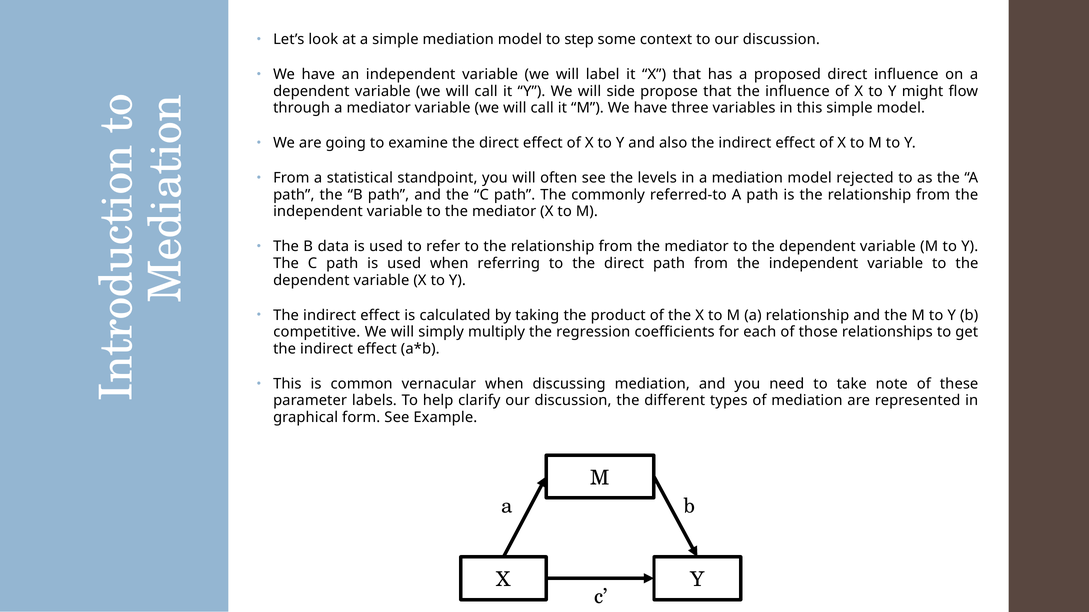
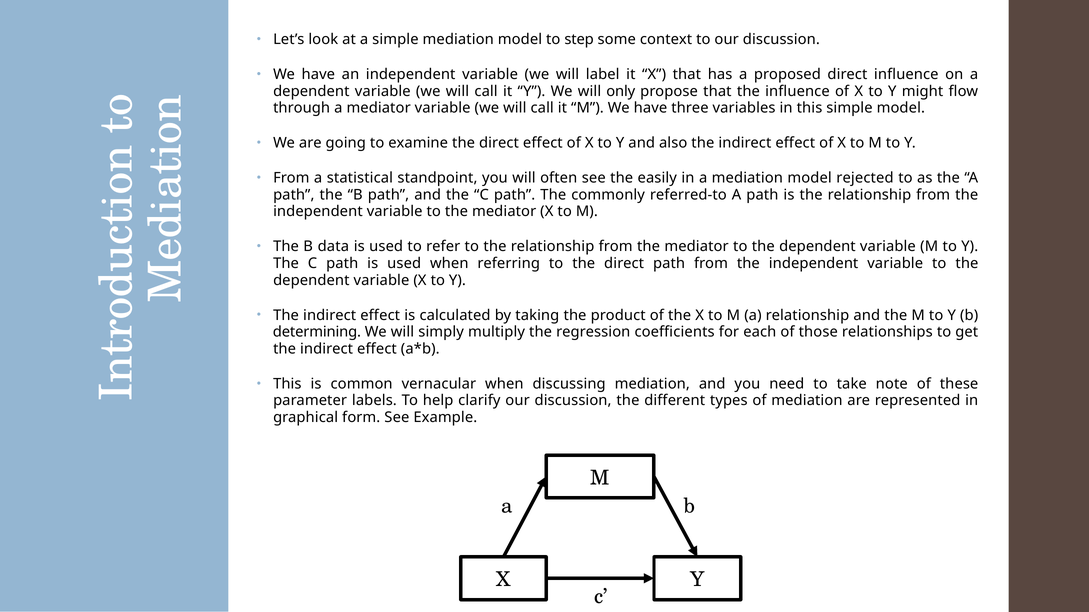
side: side -> only (621, 91)
levels: levels -> easily (657, 178)
competitive: competitive -> determining (317, 332)
